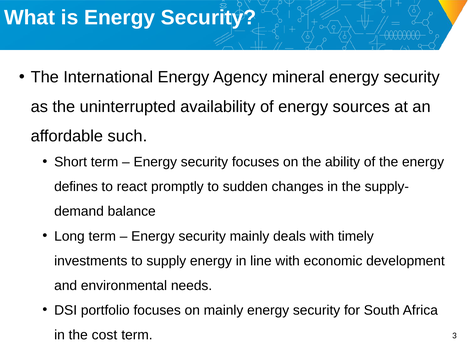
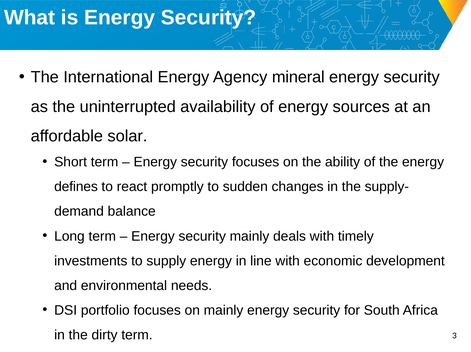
such: such -> solar (127, 136)
cost: cost -> dirty (105, 335)
